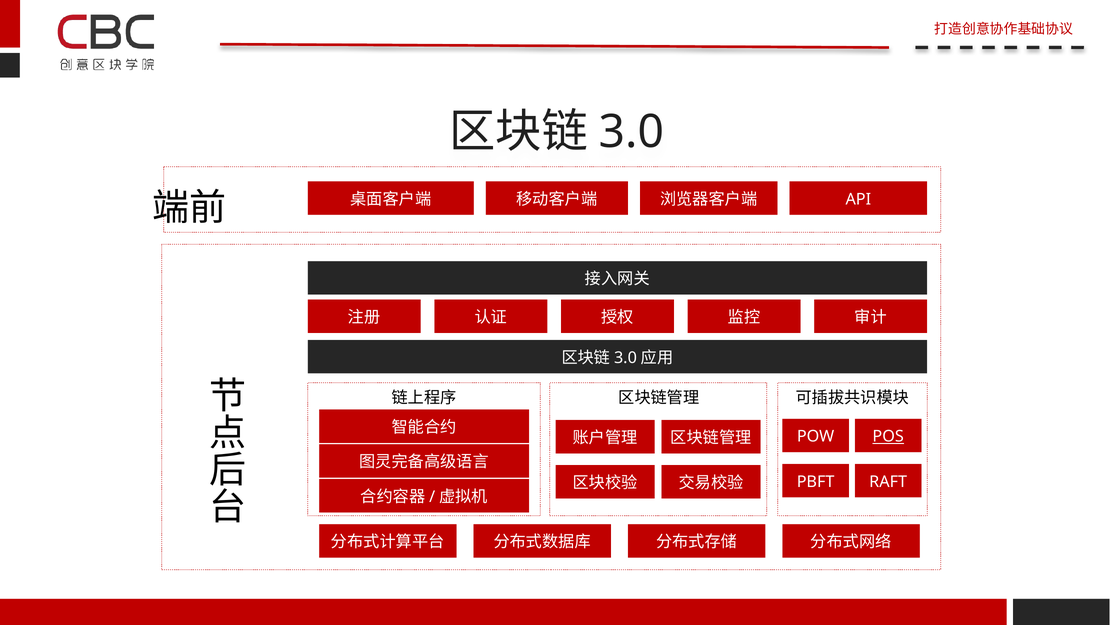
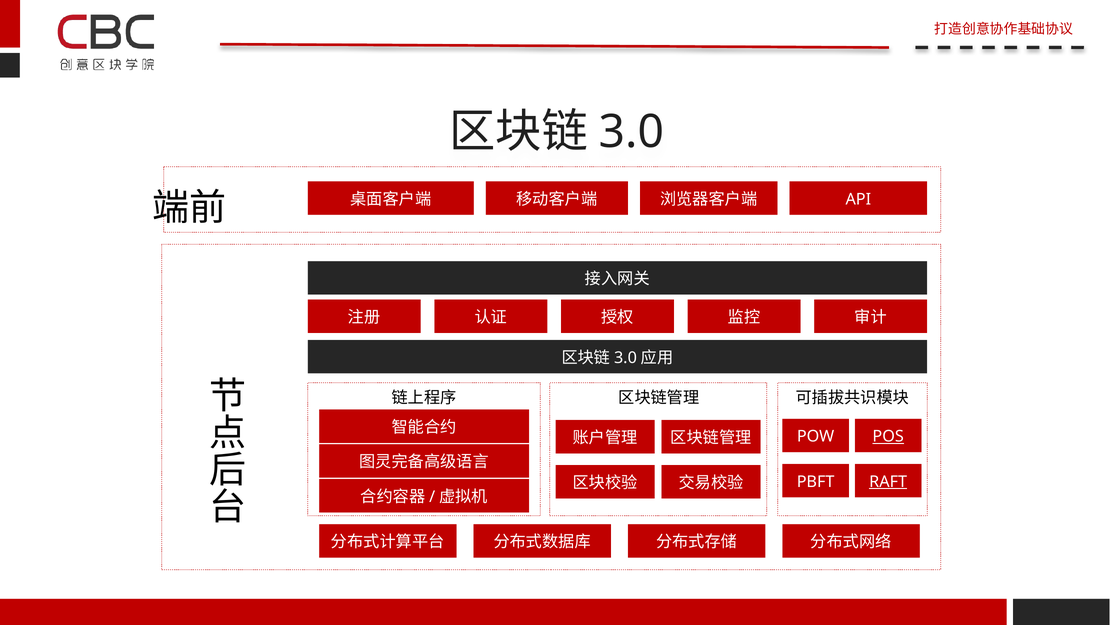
RAFT underline: none -> present (888, 481)
